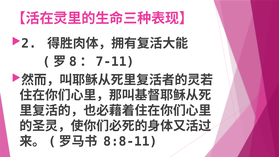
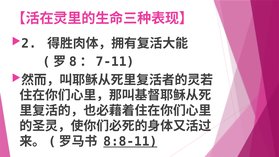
8:8-11 underline: none -> present (130, 141)
